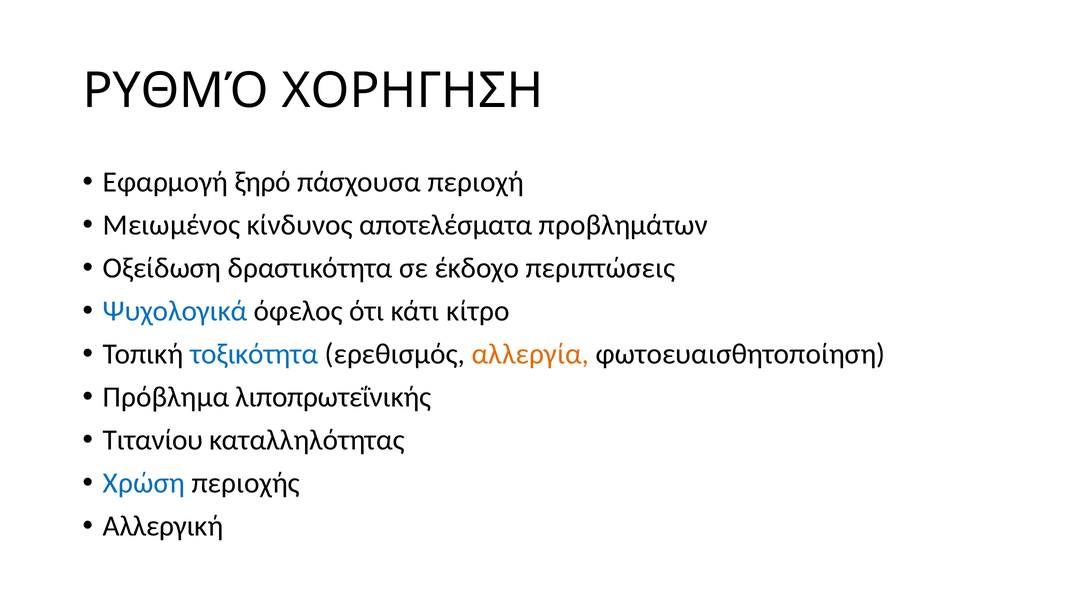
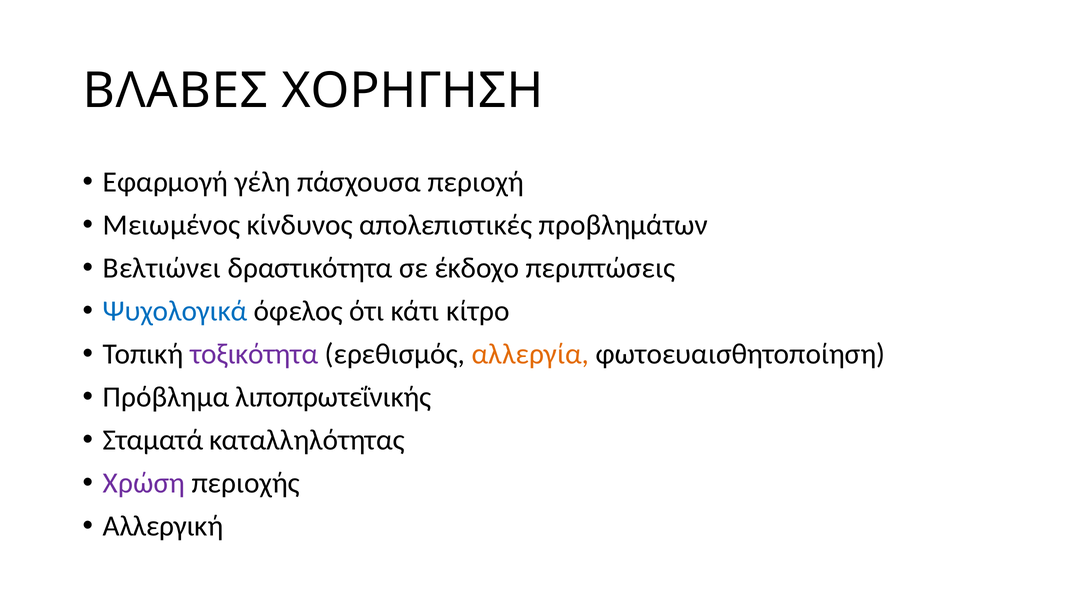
ΡΥΘΜΌ: ΡΥΘΜΌ -> ΒΛΑΒΕΣ (175, 91)
ξηρό: ξηρό -> γέλη (263, 182)
αποτελέσματα: αποτελέσματα -> απολεπιστικές (446, 225)
Οξείδωση: Οξείδωση -> Βελτιώνει (162, 268)
τοξικότητα colour: blue -> purple (254, 354)
Τιτανίου: Τιτανίου -> Σταματά (153, 440)
Χρώση colour: blue -> purple (144, 483)
